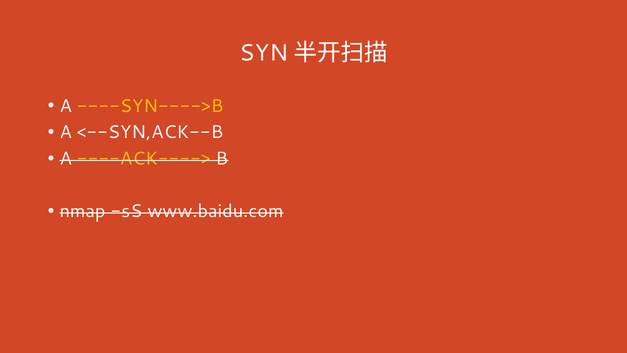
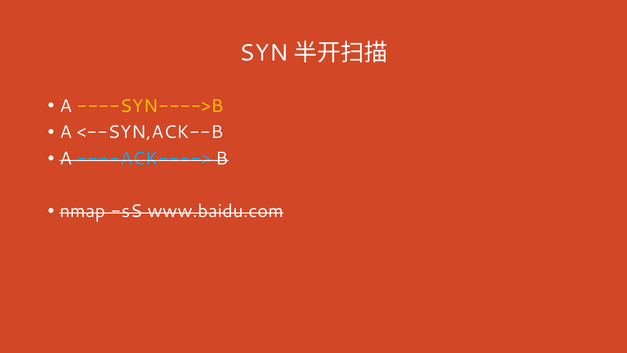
----ACK----> colour: yellow -> light blue (144, 159)
